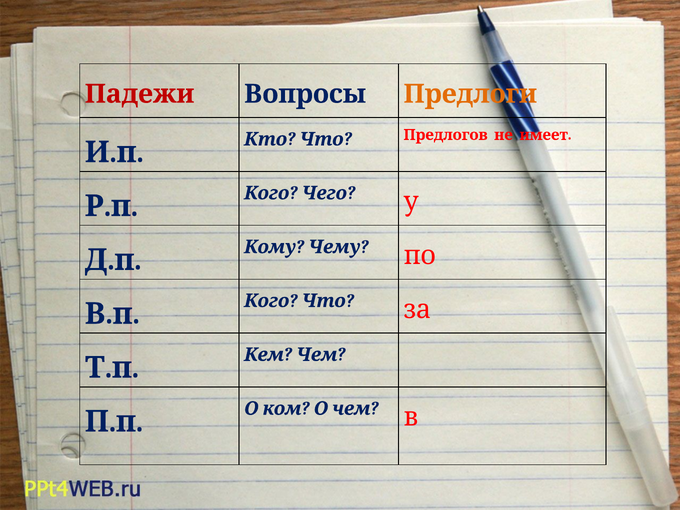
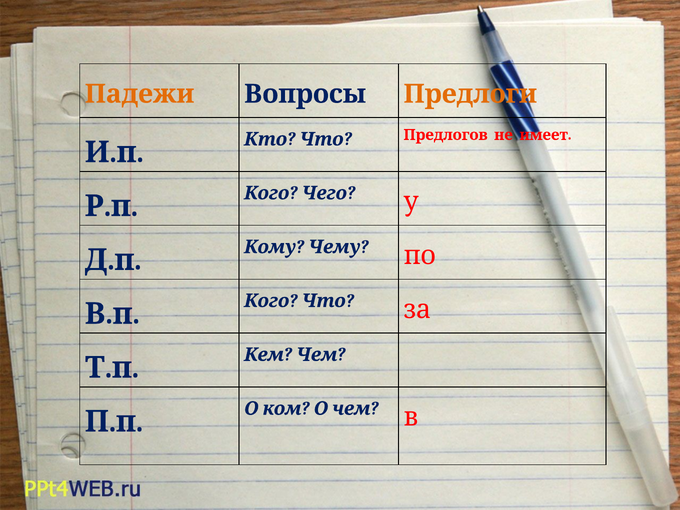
Падежи colour: red -> orange (140, 94)
